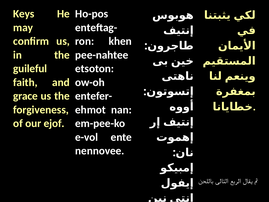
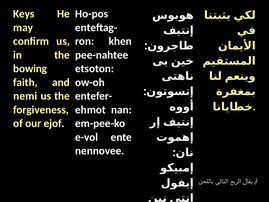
guileful: guileful -> bowing (30, 69)
grace: grace -> nemi (25, 96)
